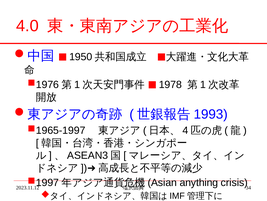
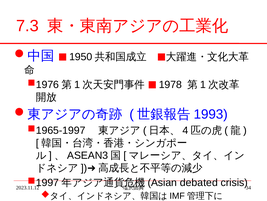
4.0: 4.0 -> 7.3 (27, 26)
anything: anything -> debated (199, 182)
